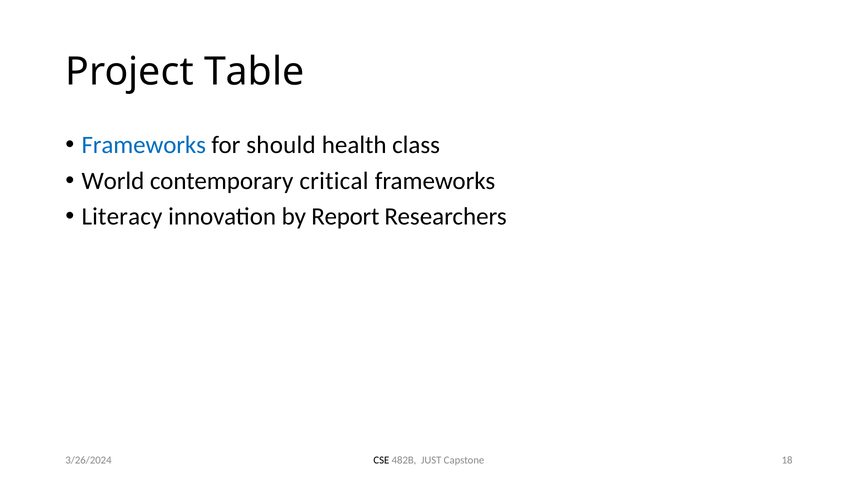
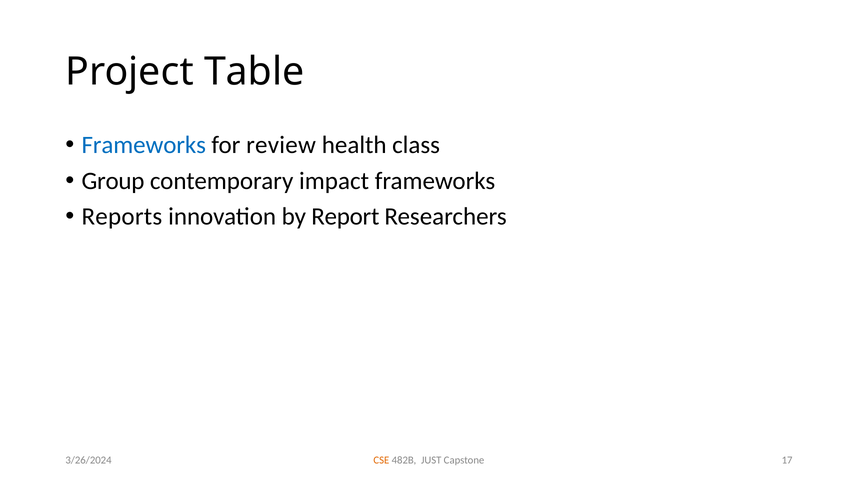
should: should -> review (281, 145)
World: World -> Group (113, 181)
critical: critical -> impact (334, 181)
Literacy: Literacy -> Reports (122, 217)
CSE colour: black -> orange (381, 461)
18: 18 -> 17 (787, 461)
